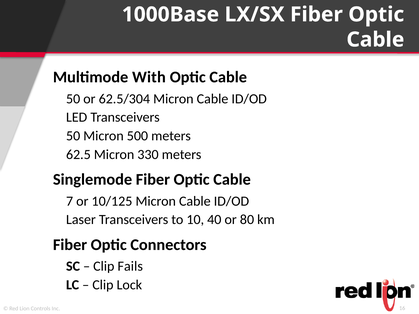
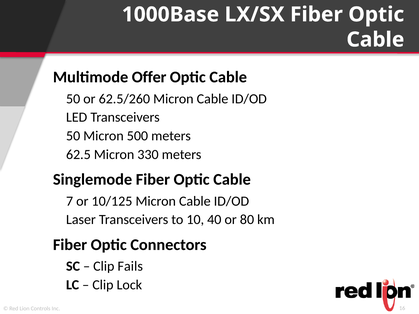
With: With -> Offer (149, 77)
62.5/304: 62.5/304 -> 62.5/260 (124, 99)
